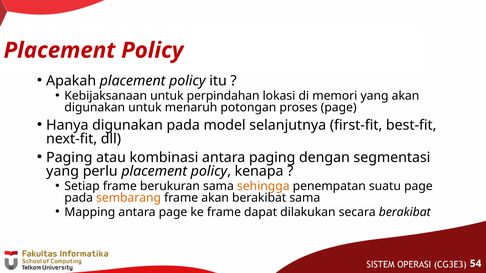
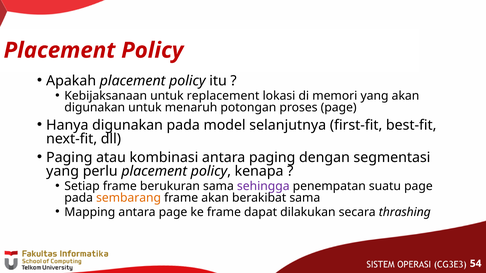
perpindahan: perpindahan -> replacement (223, 96)
sehingga colour: orange -> purple (263, 187)
secara berakibat: berakibat -> thrashing (405, 212)
